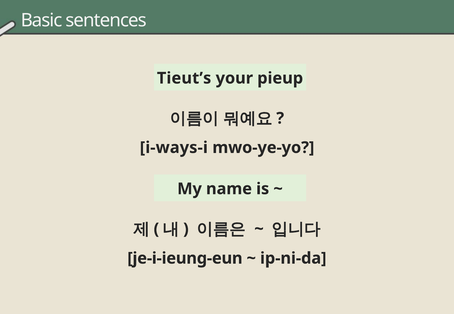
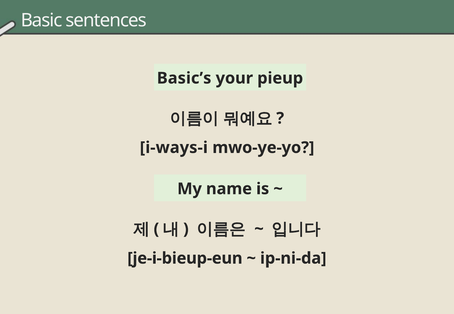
Tieut’s: Tieut’s -> Basic’s (184, 78)
je-i-ieung-eun: je-i-ieung-eun -> je-i-bieup-eun (185, 258)
